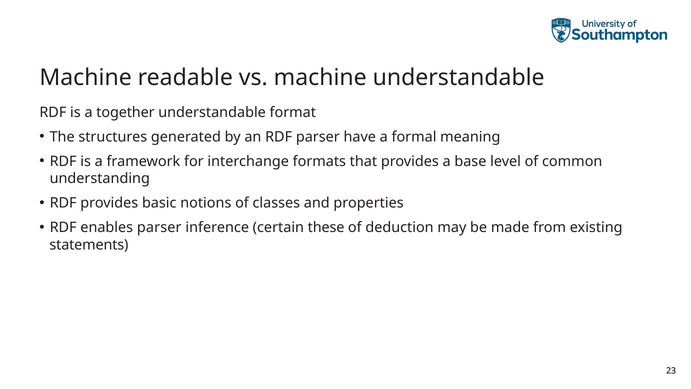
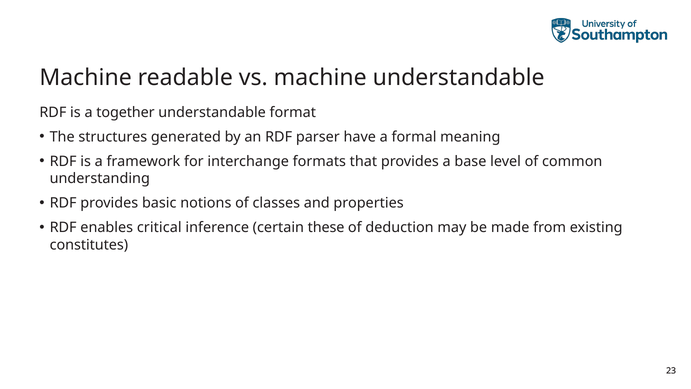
enables parser: parser -> critical (159, 227)
statements: statements -> constitutes (89, 245)
